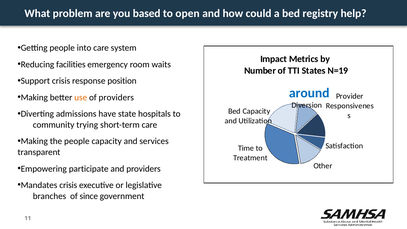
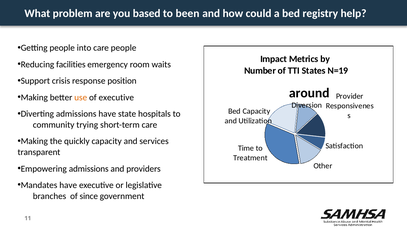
to open: open -> been (188, 13)
care system: system -> people (124, 48)
around colour: blue -> black (309, 93)
of providers: providers -> executive (116, 97)
the people: people -> quickly (77, 141)
Empowering participate: participate -> admissions (89, 169)
Mandates crisis: crisis -> have (68, 185)
